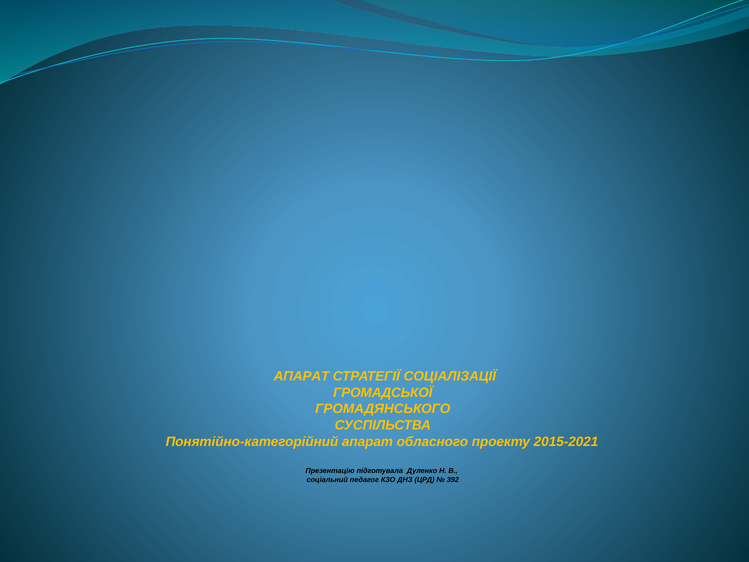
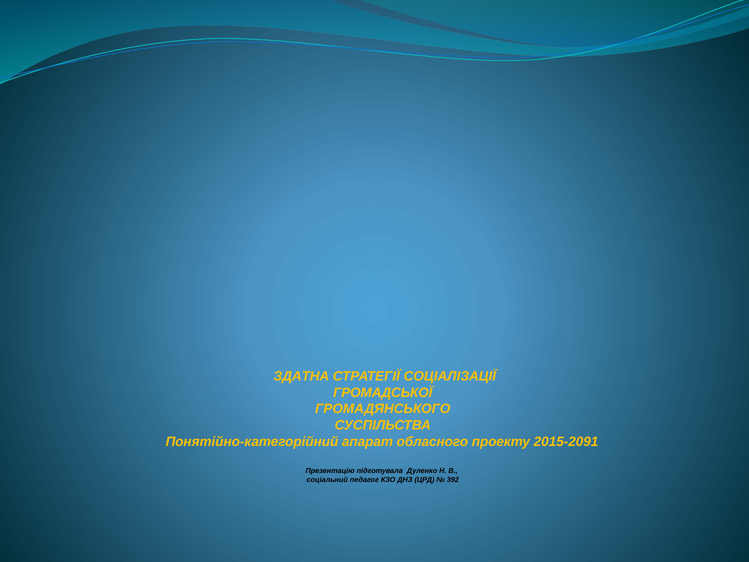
АПАРАТ: АПАРАТ -> ЗДАТНА (301, 376)
2015-2021: 2015-2021 -> 2015-2091 (566, 441)
